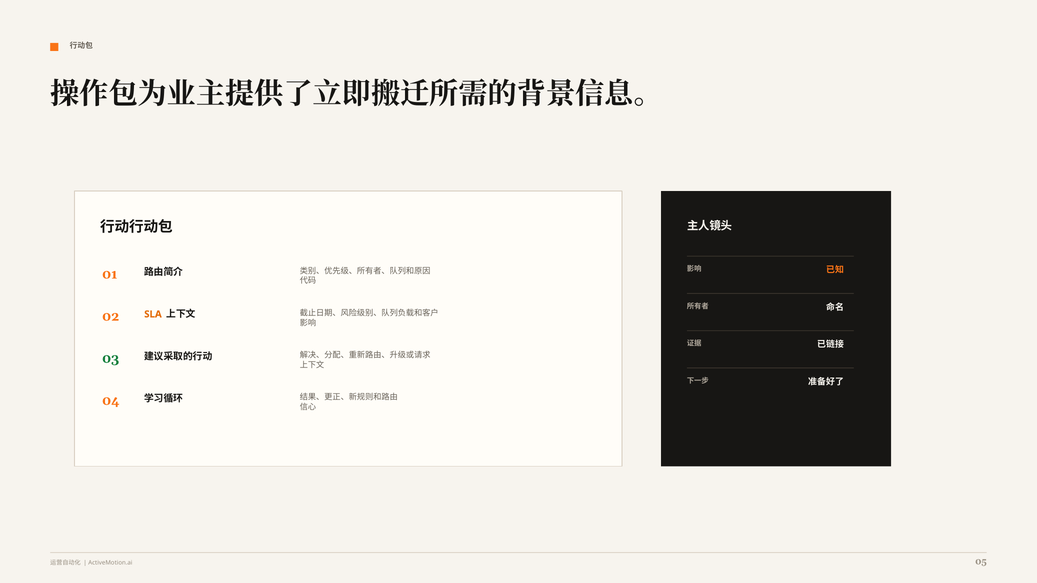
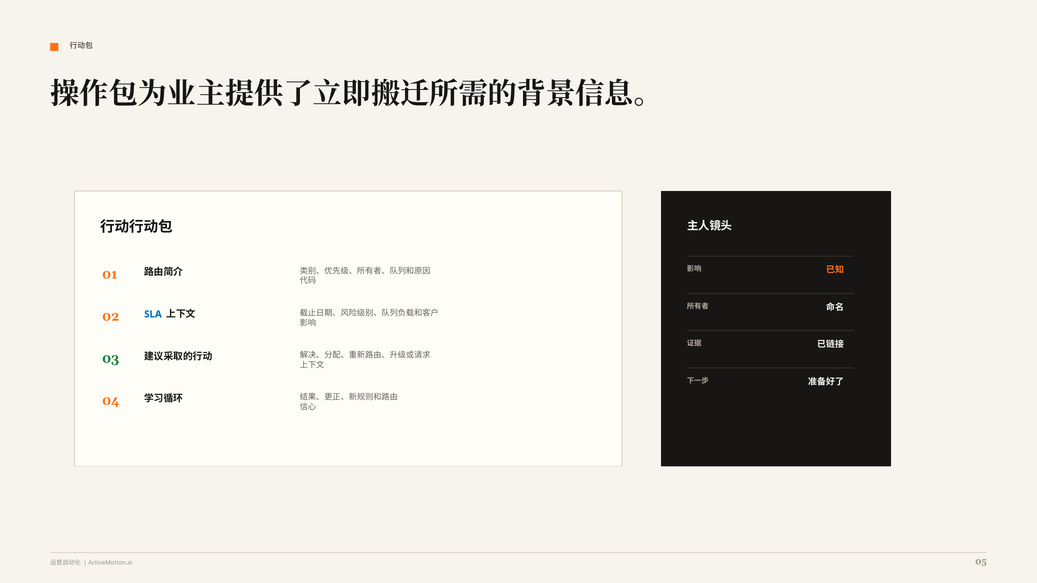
SLA colour: orange -> blue (153, 314)
